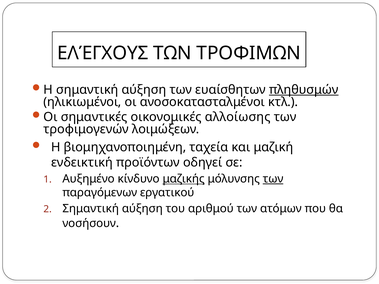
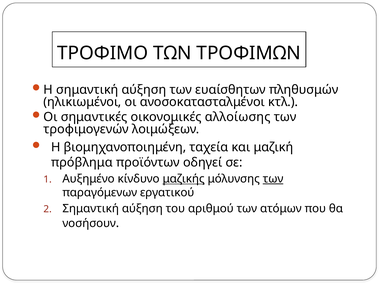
ΕΛΈΓΧΟΥΣ: ΕΛΈΓΧΟΥΣ -> ΤΡΟΦΙΜΟ (103, 53)
πληθυσμών underline: present -> none (304, 90)
ενδεικτική: ενδεικτική -> πρόβλημα (82, 163)
